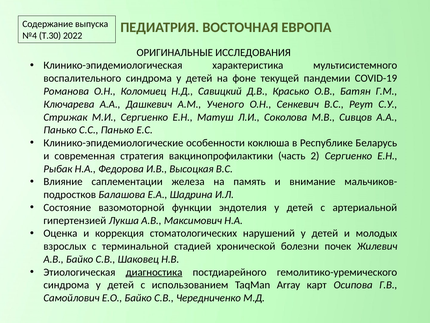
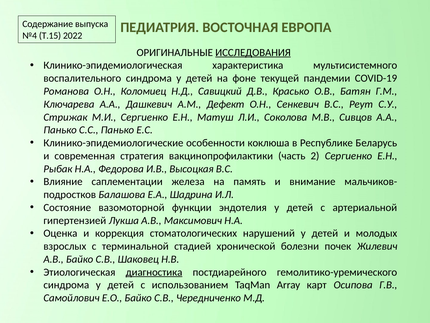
Т.30: Т.30 -> Т.15 (50, 36)
ИССЛЕДОВАНИЯ underline: none -> present (253, 52)
Ученого: Ученого -> Дефект (226, 104)
